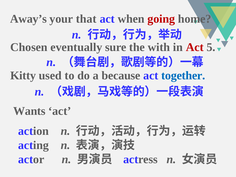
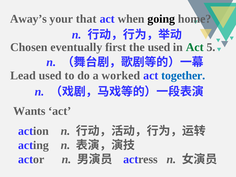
going colour: red -> black (161, 19)
sure: sure -> first (116, 47)
the with: with -> used (159, 47)
Act colour: red -> green (195, 47)
Kitty: Kitty -> Lead (23, 76)
because: because -> worked (121, 76)
